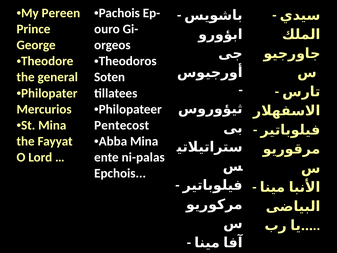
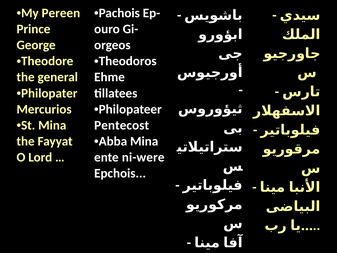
Soten: Soten -> Ehme (109, 77)
ni-palas: ni-palas -> ni-were (143, 157)
